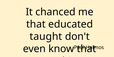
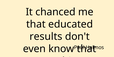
taught: taught -> results (46, 36)
